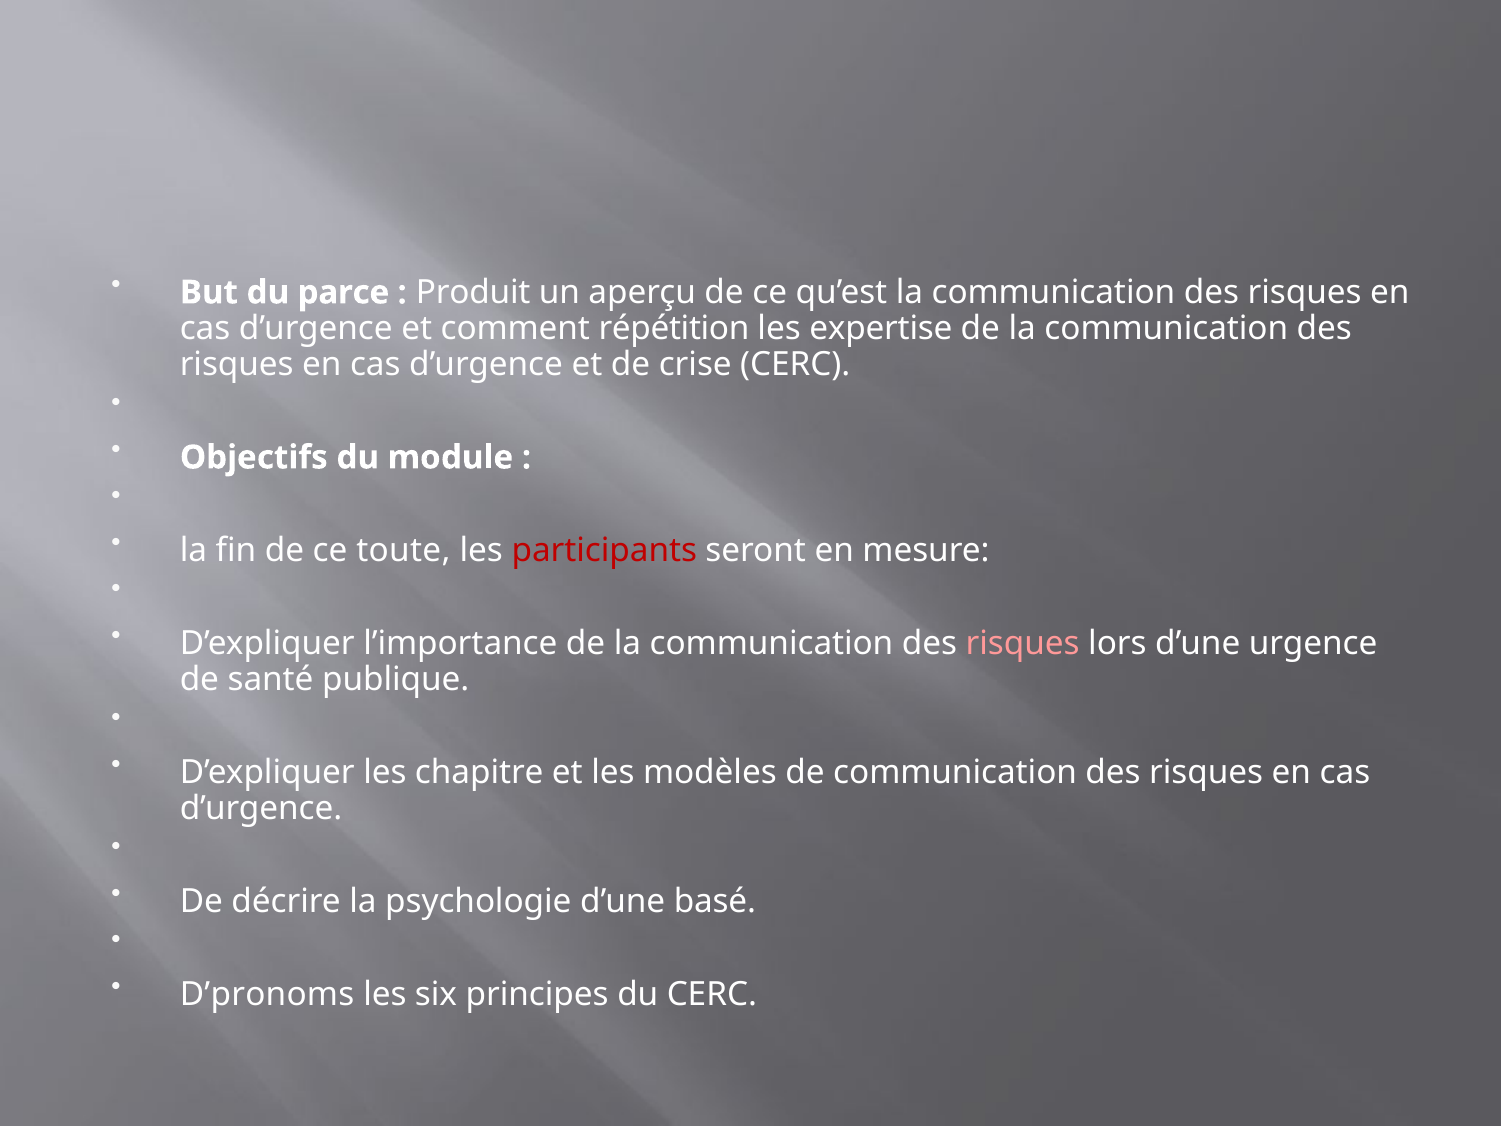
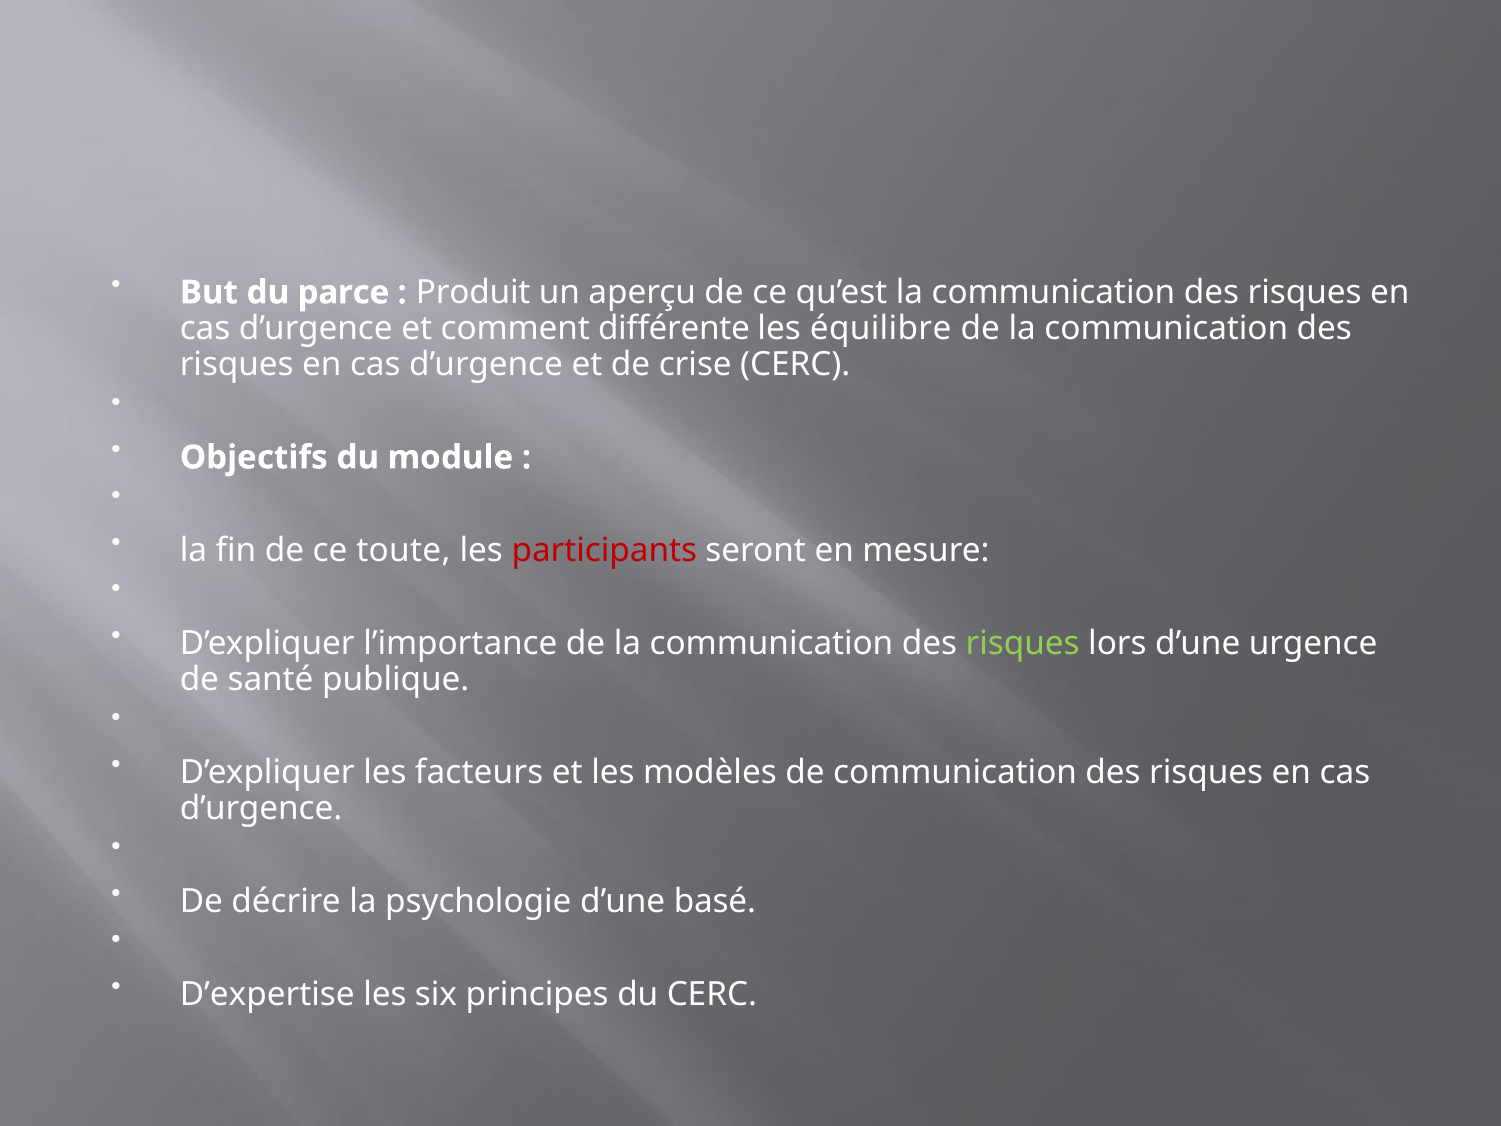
répétition: répétition -> différente (674, 328)
expertise: expertise -> équilibre (881, 328)
risques colour: pink -> light green (1023, 643)
chapitre: chapitre -> facteurs (479, 772)
D’pronoms: D’pronoms -> D’expertise (267, 994)
